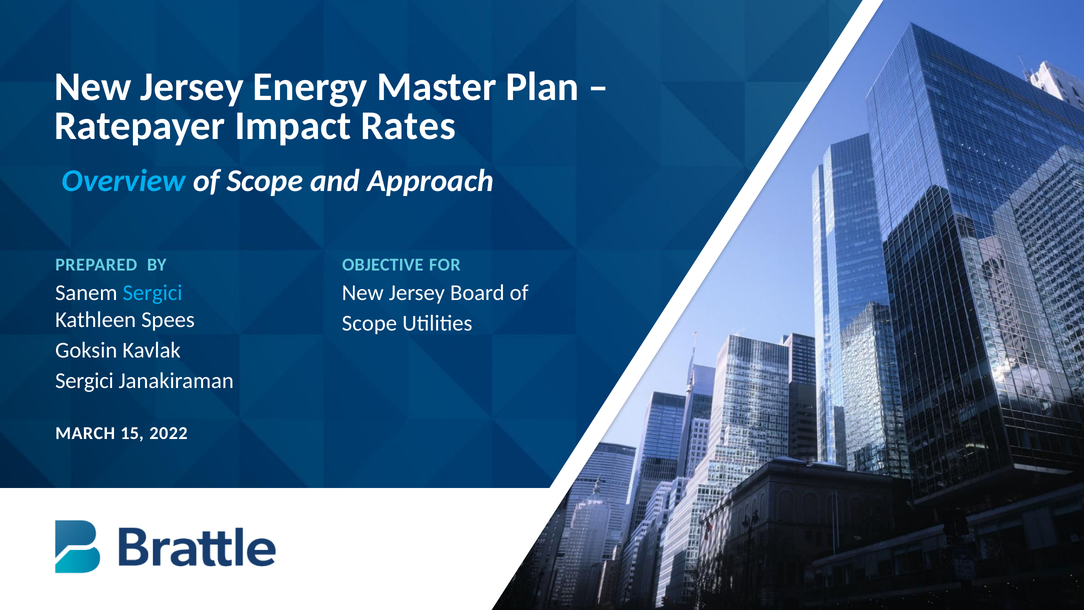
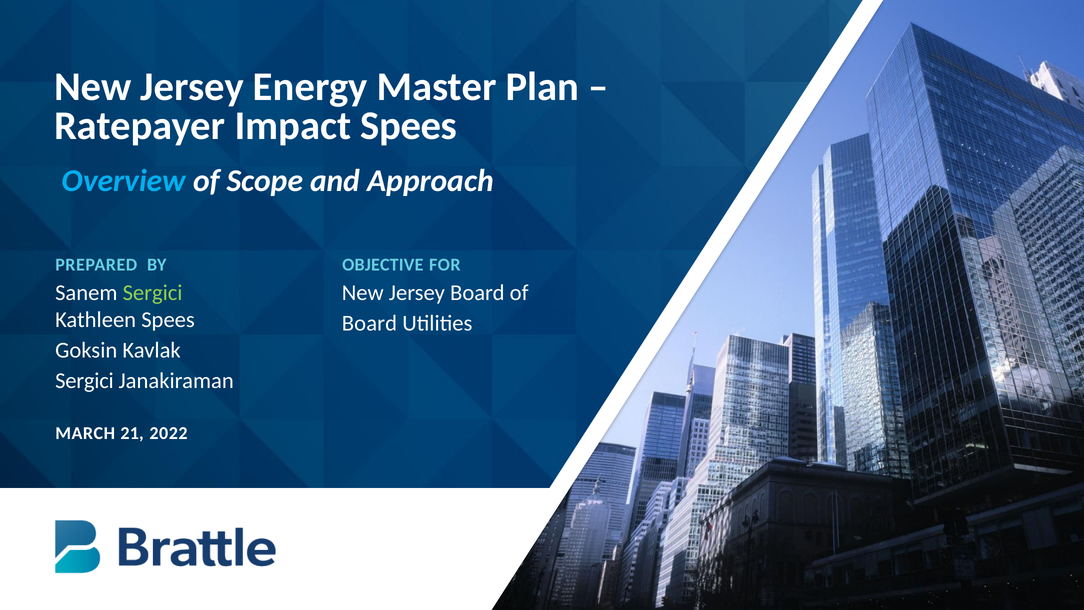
Impact Rates: Rates -> Spees (409, 126)
Sergici colour: light blue -> light green (153, 293)
Scope: Scope -> Board (369, 323)
15: 15 -> 21 (132, 433)
